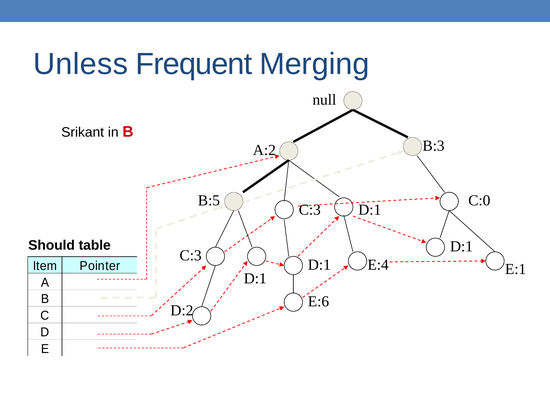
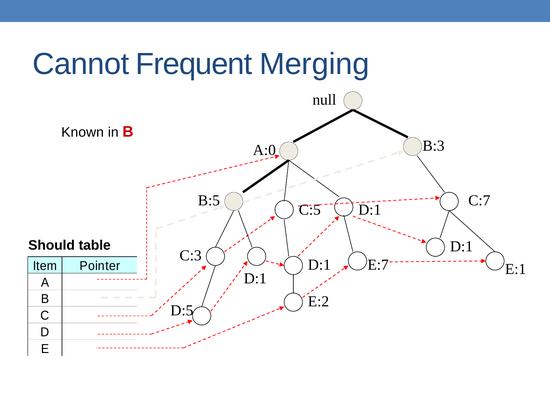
Unless: Unless -> Cannot (81, 64)
Srikant: Srikant -> Known (83, 133)
A:2: A:2 -> A:0 (264, 150)
C:0: C:0 -> C:7 (479, 201)
C:3: C:3 -> C:5 (310, 210)
E:4: E:4 -> E:7 (378, 265)
E:6: E:6 -> E:2 (319, 302)
D:2: D:2 -> D:5 (182, 311)
